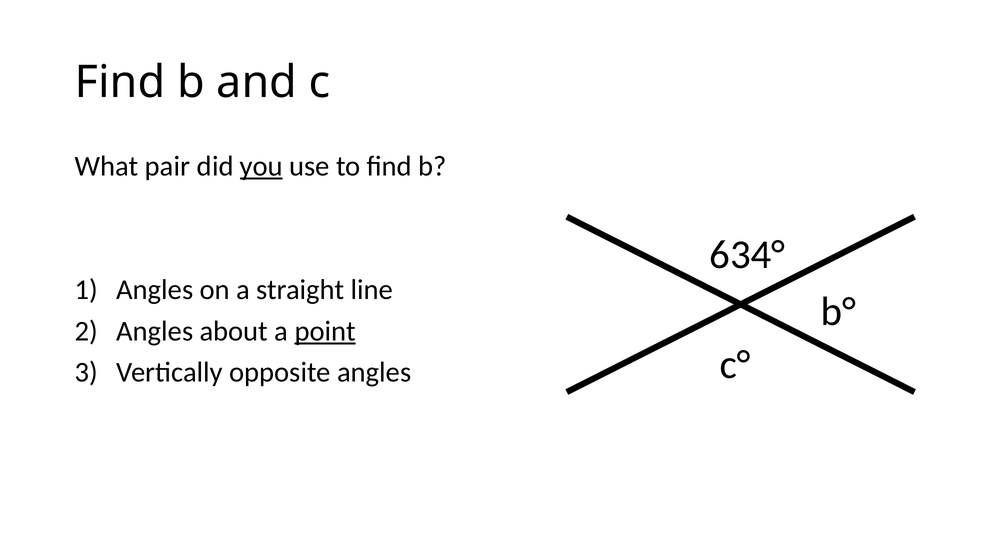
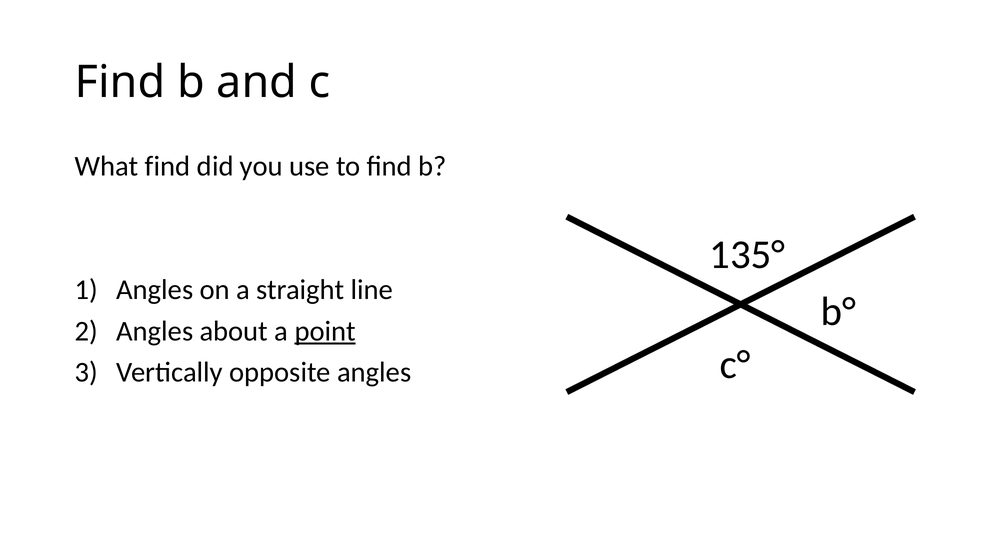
What pair: pair -> find (168, 166)
you underline: present -> none (261, 166)
634°: 634° -> 135° (747, 255)
